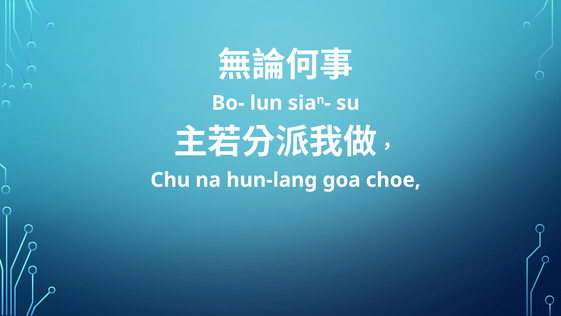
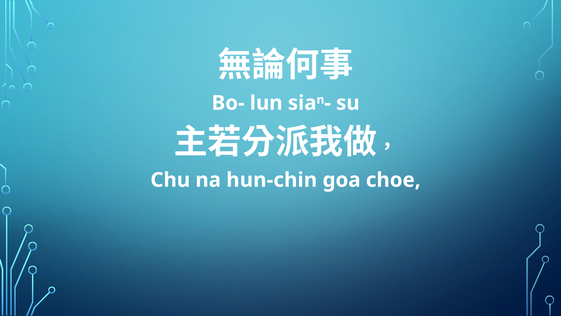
hun-lang: hun-lang -> hun-chin (272, 180)
